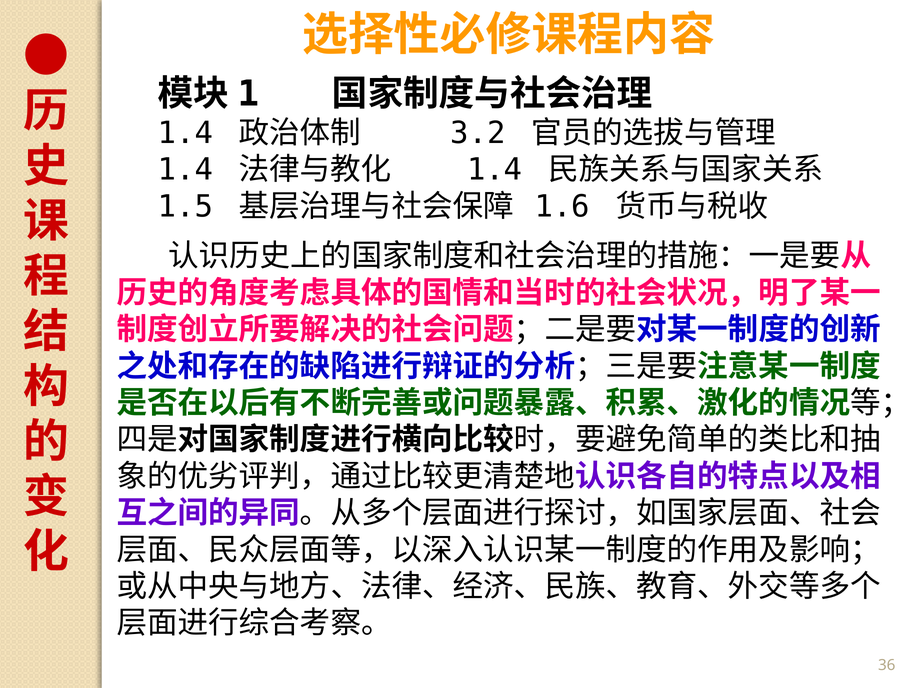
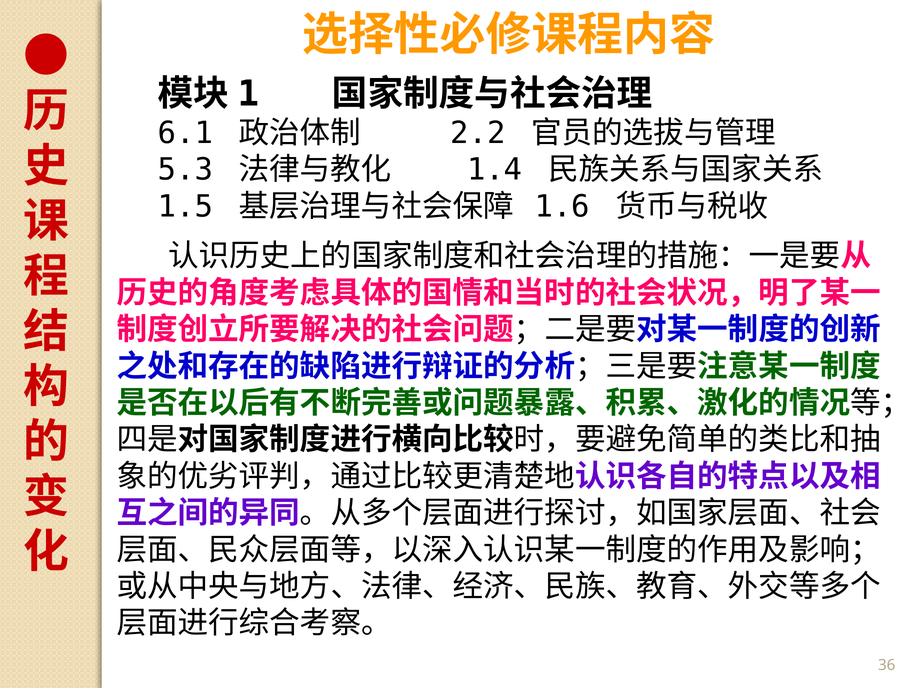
1.4: 1.4 -> 6.1 (185, 133)
3.2: 3.2 -> 2.2 (478, 133)
1.4: 1.4 -> 5.3 (185, 170)
